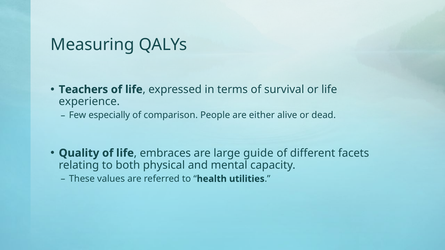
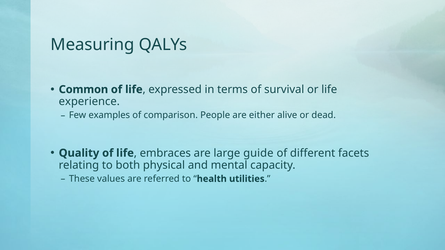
Teachers: Teachers -> Common (83, 90)
especially: especially -> examples (109, 115)
